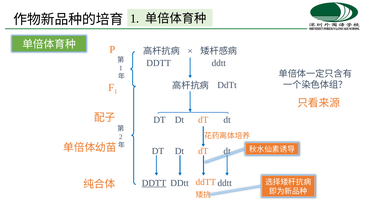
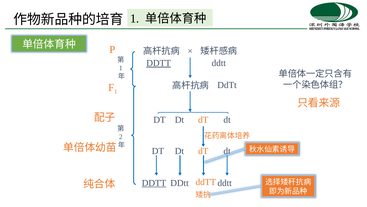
DDTT underline: none -> present (159, 63)
